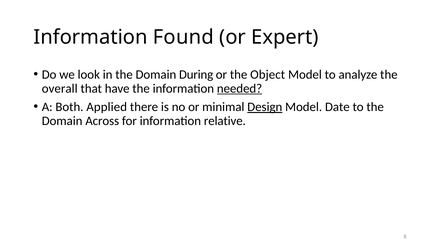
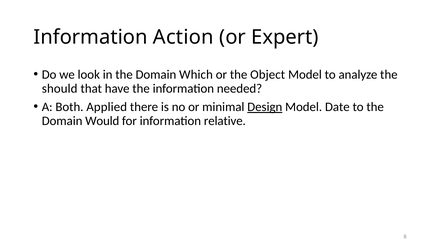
Found: Found -> Action (183, 37)
During: During -> Which (196, 74)
overall: overall -> should (60, 88)
needed underline: present -> none (240, 88)
Across: Across -> Would (102, 121)
